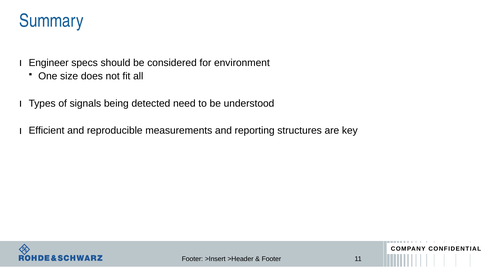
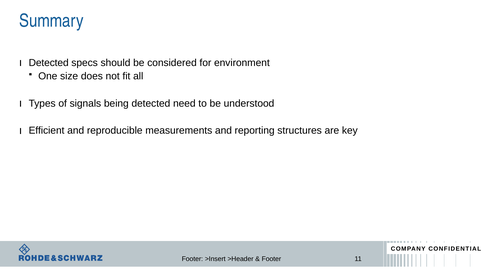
Engineer: Engineer -> Detected (49, 63)
